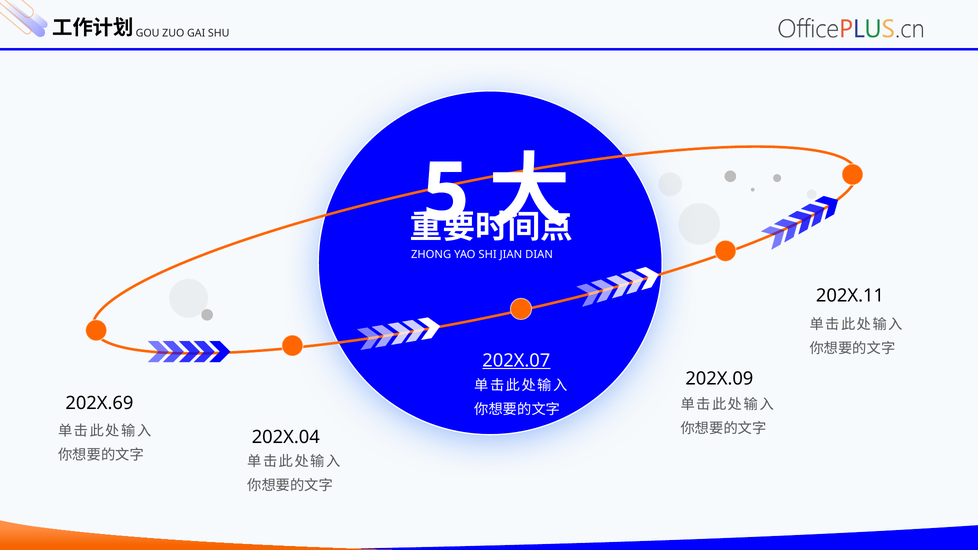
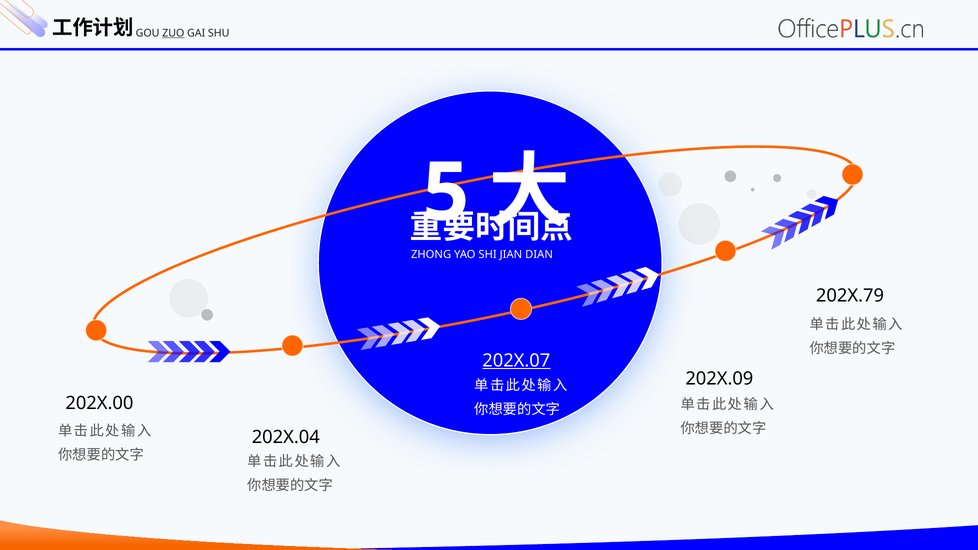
ZUO underline: none -> present (173, 33)
202X.11: 202X.11 -> 202X.79 (850, 296)
202X.69: 202X.69 -> 202X.00 (99, 403)
